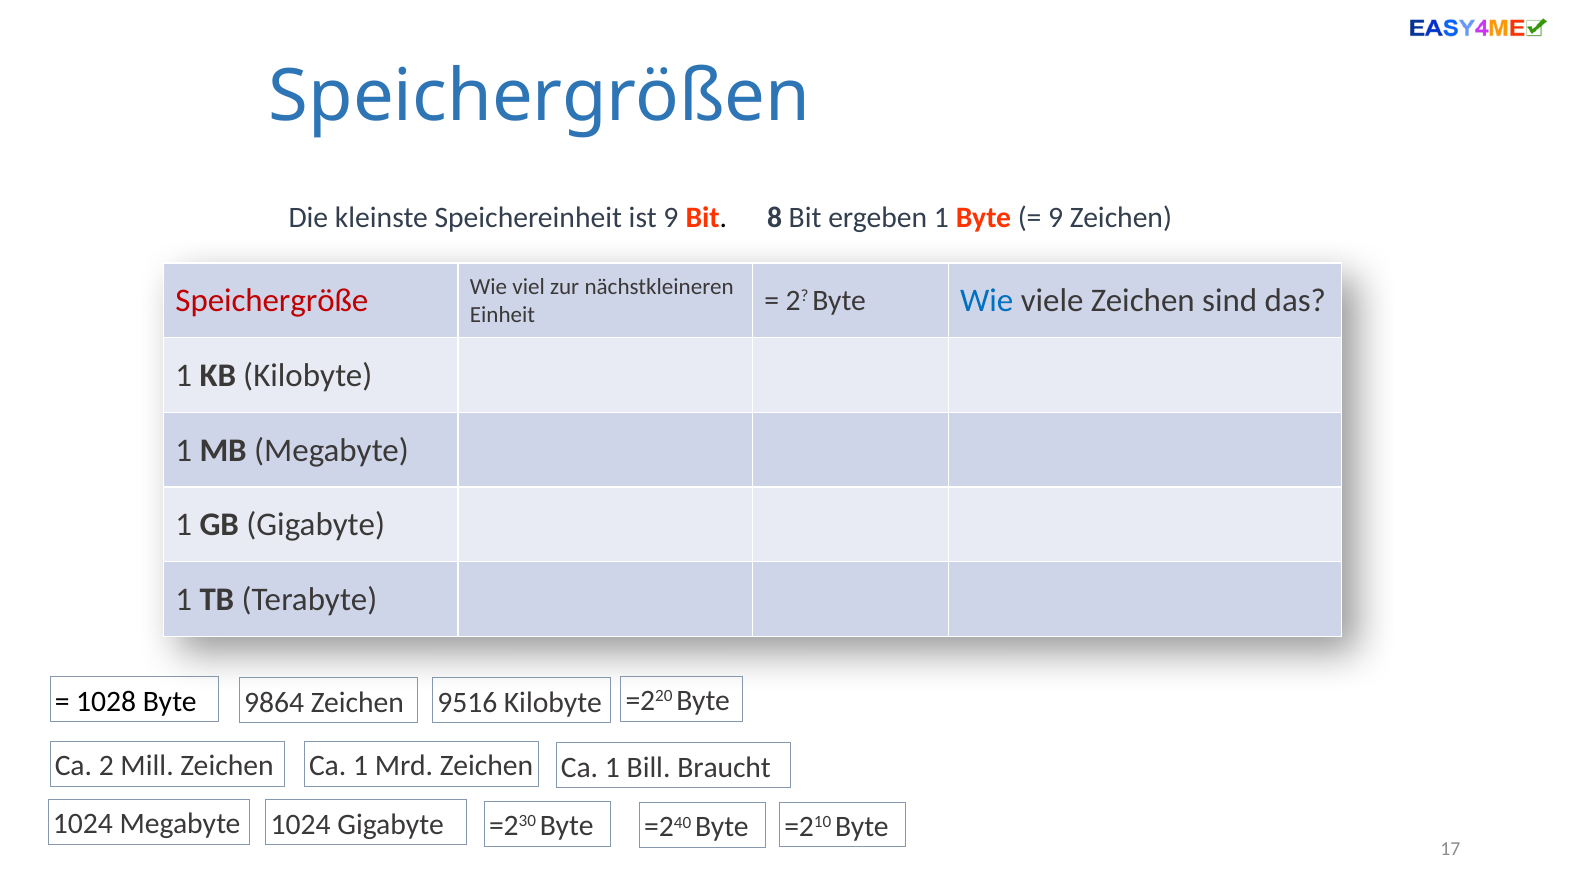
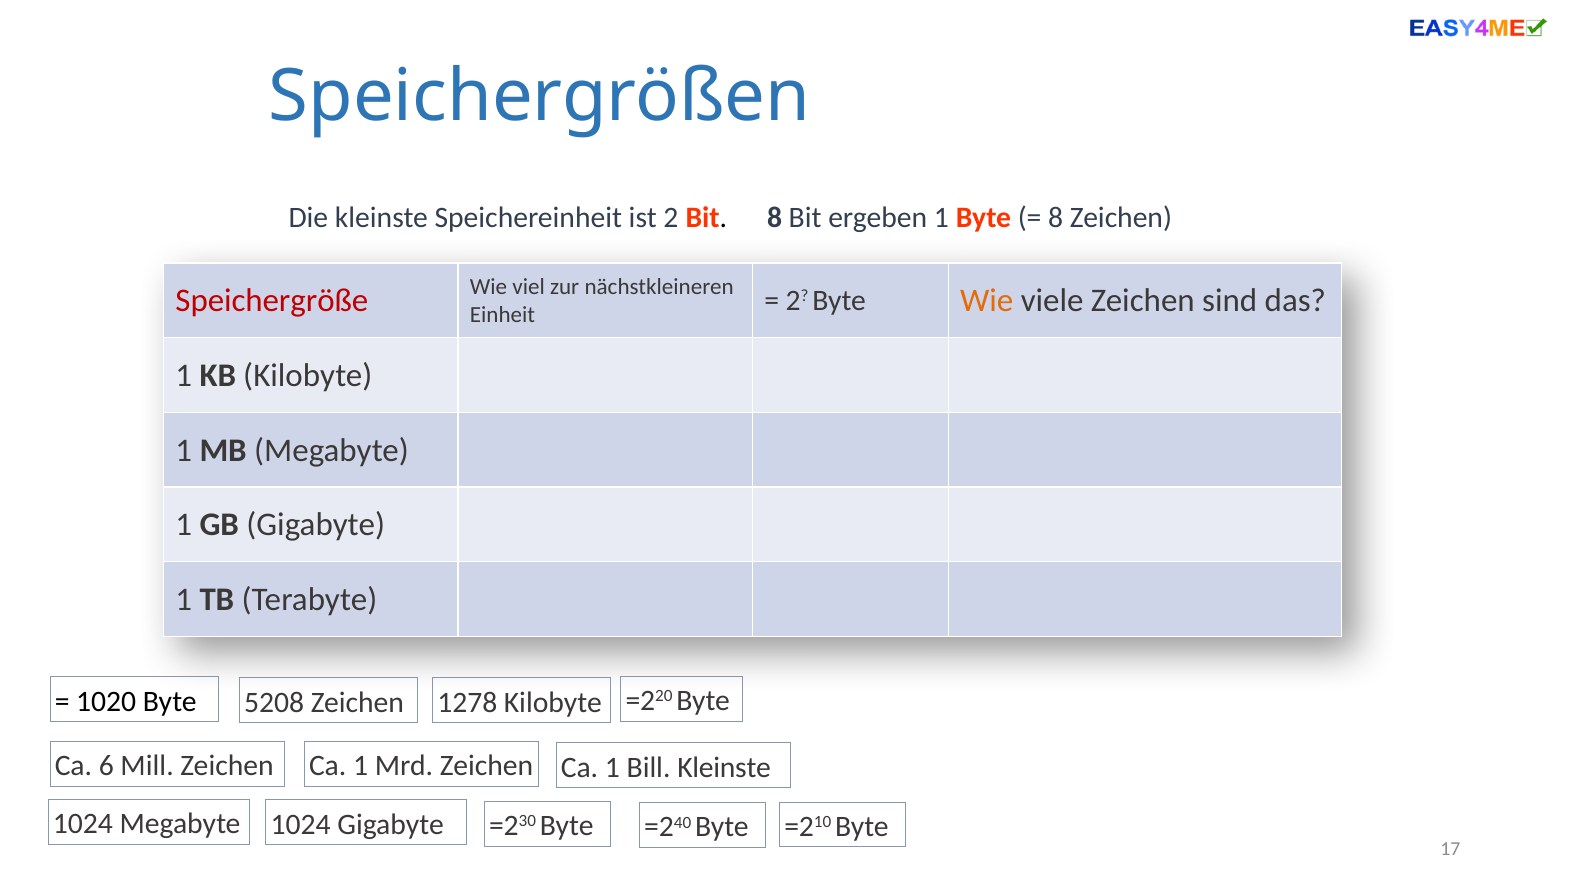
ist 9: 9 -> 2 (671, 218)
9: 9 -> 8 (1056, 218)
Wie colour: blue -> orange (987, 301)
1028: 1028 -> 1020 (106, 702)
9864: 9864 -> 5208 (274, 703)
9516: 9516 -> 1278 (467, 703)
Ca 2: 2 -> 6 (106, 766)
Bill Braucht: Braucht -> Kleinste (724, 767)
